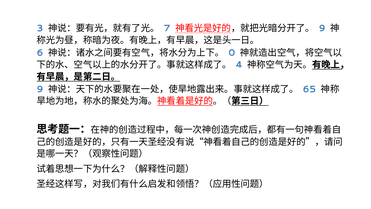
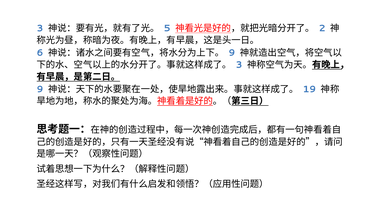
7: 7 -> 5 (167, 28)
9: 9 -> 2 (322, 28)
0: 0 -> 9 (232, 53)
4: 4 -> 3 (239, 65)
65: 65 -> 19 (309, 89)
